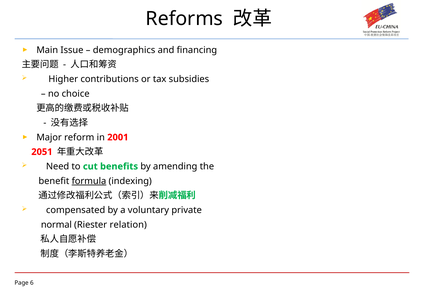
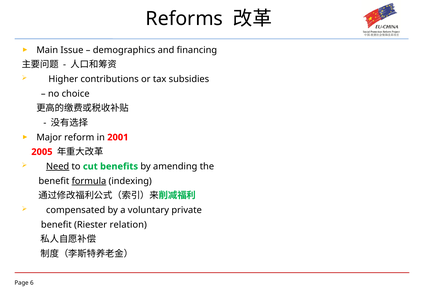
2051: 2051 -> 2005 (42, 152)
Need underline: none -> present (58, 167)
normal: normal -> benefit (56, 225)
